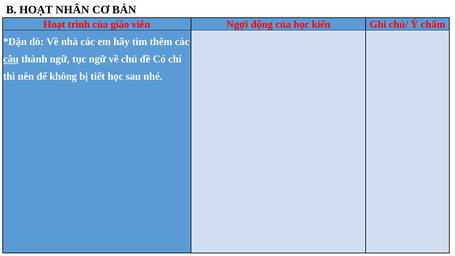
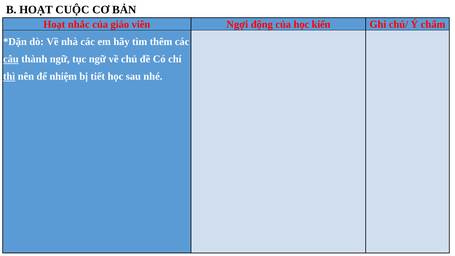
NHÂN: NHÂN -> CUỘC (72, 10)
trình: trình -> nhắc (79, 24)
thì underline: none -> present (9, 76)
không: không -> nhiệm (63, 76)
